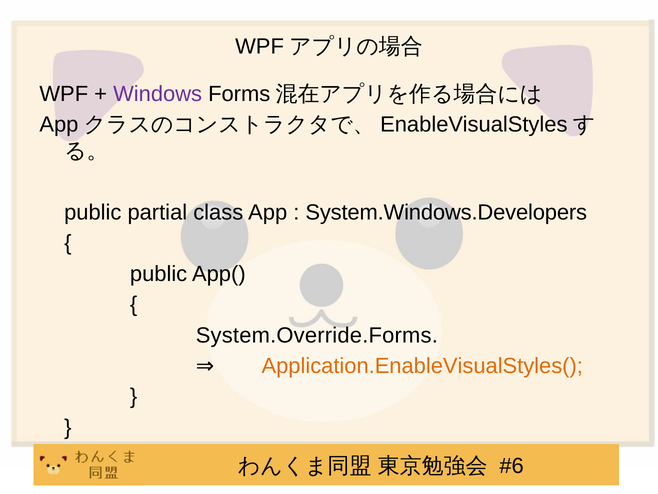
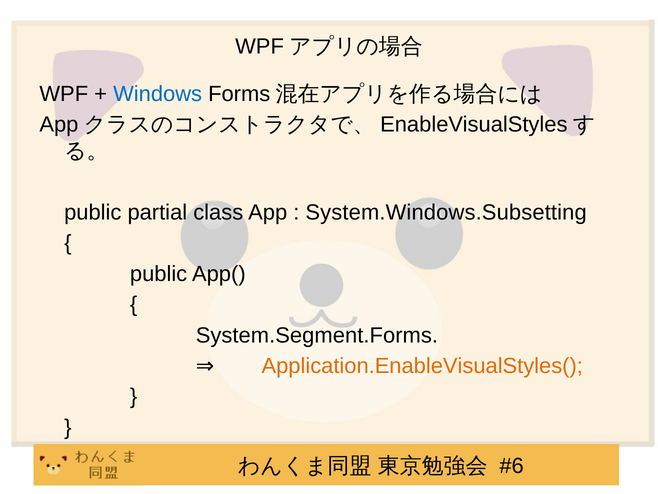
Windows colour: purple -> blue (158, 94)
System.Windows.Developers: System.Windows.Developers -> System.Windows.Subsetting (446, 212)
System.Override.Forms: System.Override.Forms -> System.Segment.Forms (317, 335)
